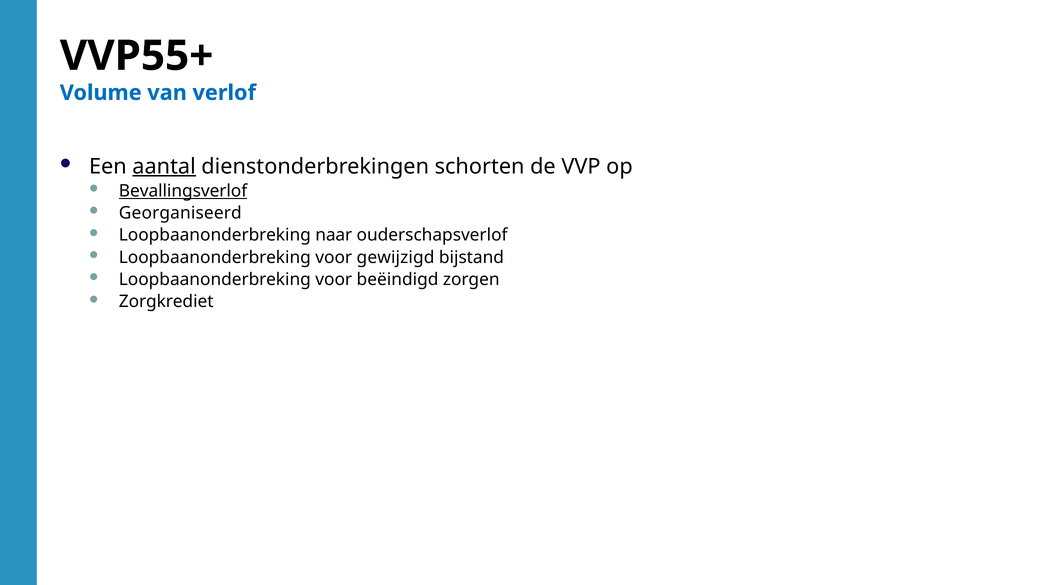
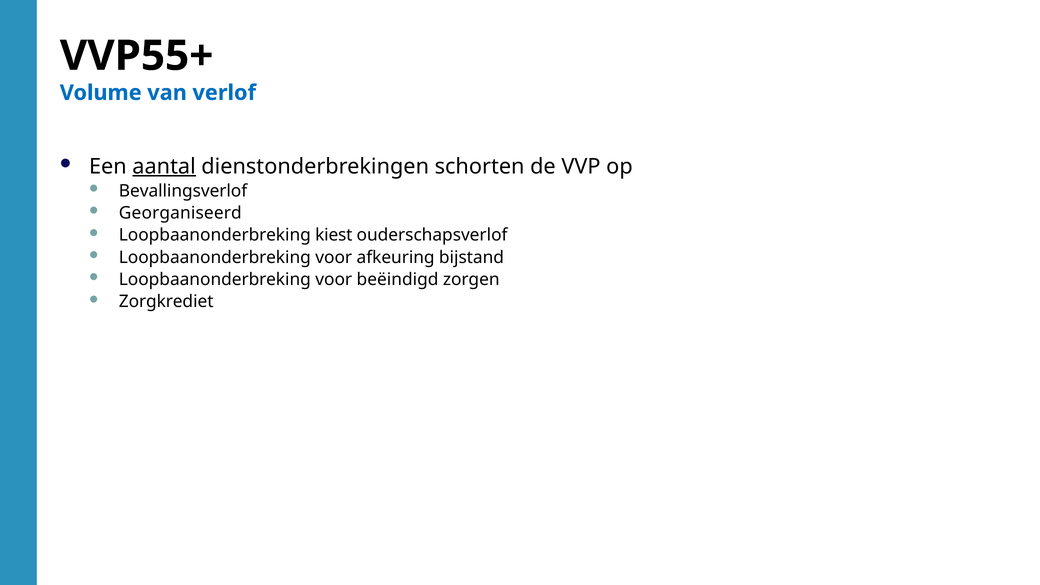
Bevallingsverlof underline: present -> none (183, 191)
naar: naar -> kiest (334, 235)
gewijzigd: gewijzigd -> afkeuring (396, 257)
